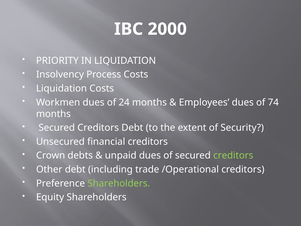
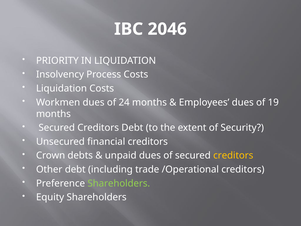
2000: 2000 -> 2046 (167, 29)
74: 74 -> 19 (273, 102)
creditors colour: light green -> yellow (233, 155)
